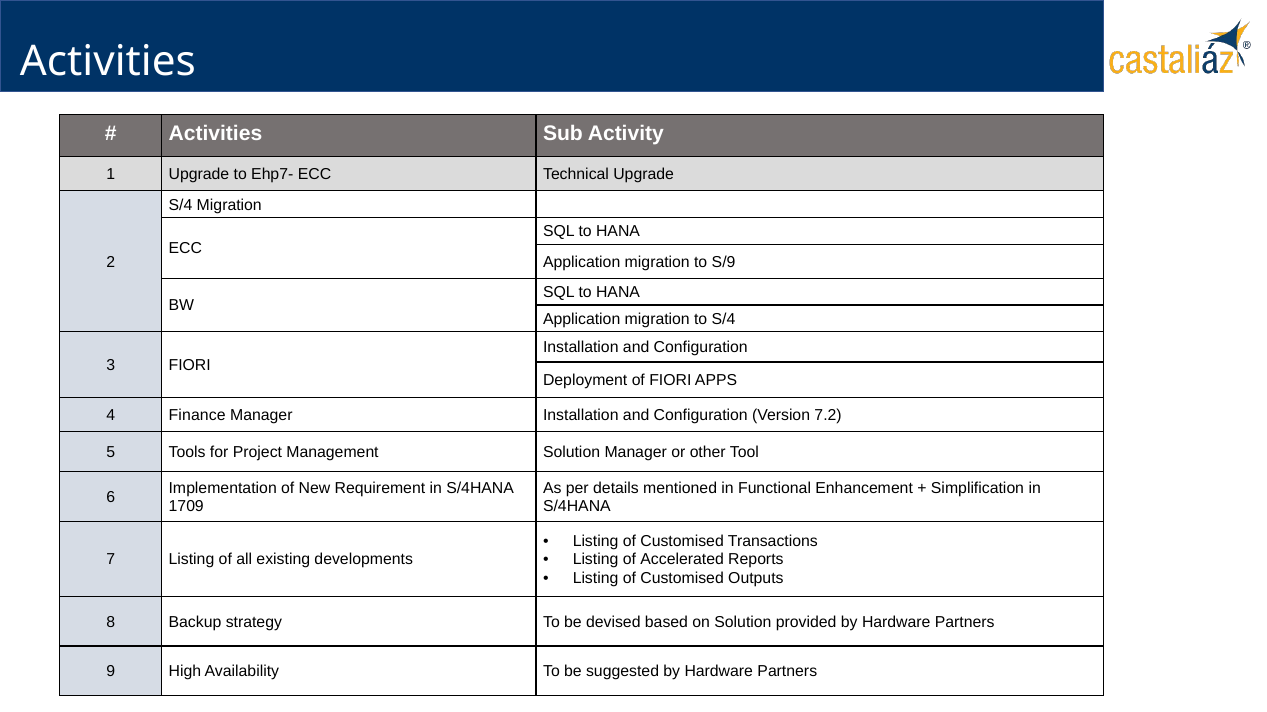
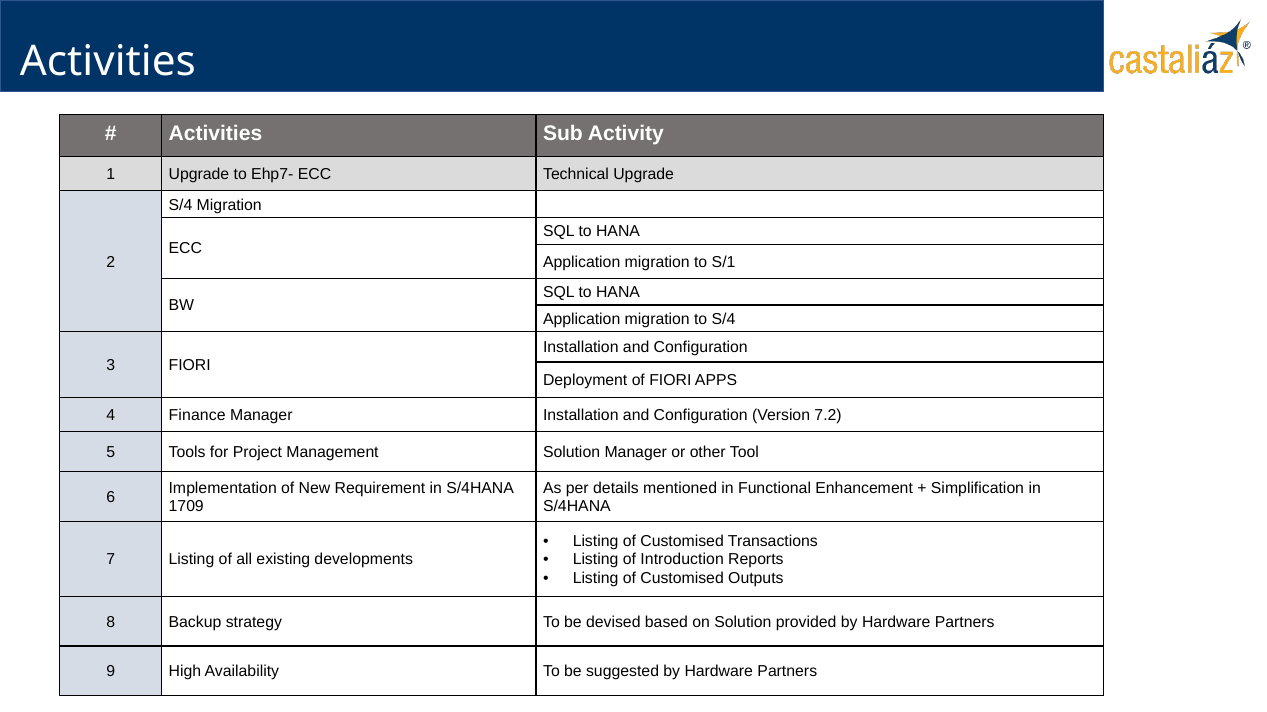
S/9: S/9 -> S/1 (724, 262)
Accelerated: Accelerated -> Introduction (682, 560)
